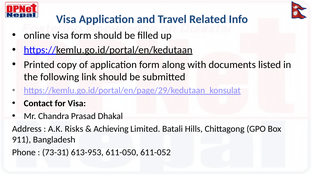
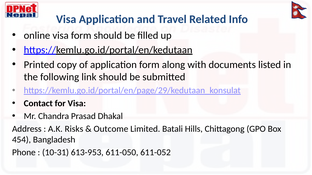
Achieving: Achieving -> Outcome (111, 129)
911: 911 -> 454 (21, 140)
73-31: 73-31 -> 10-31 (55, 153)
